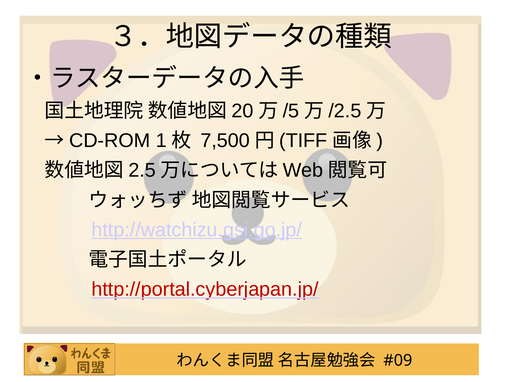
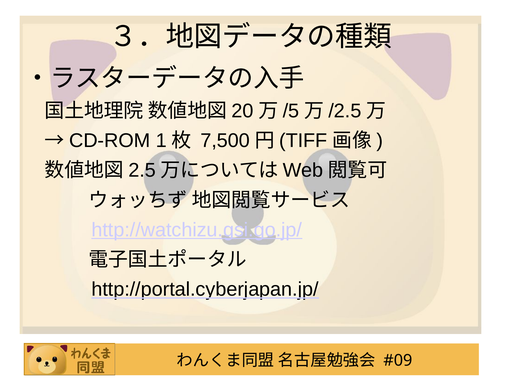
http://portal.cyberjapan.jp/ colour: red -> black (205, 289)
